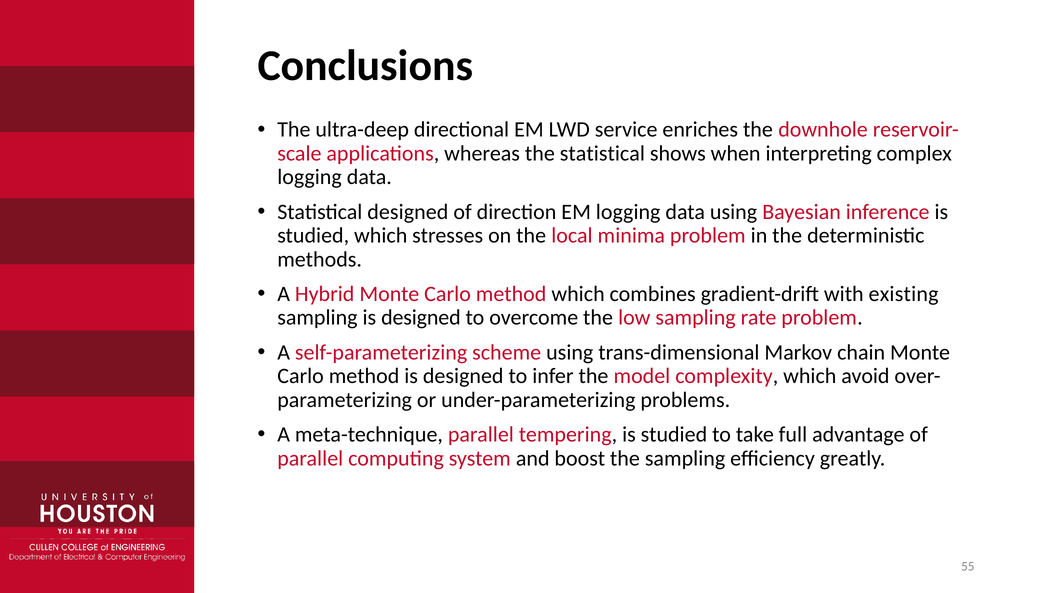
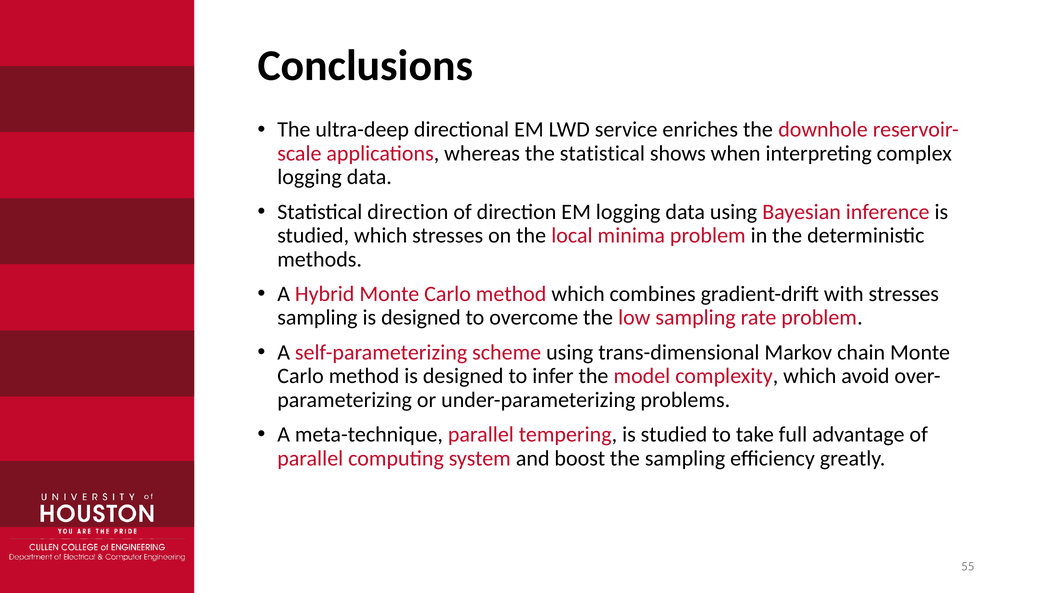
Statistical designed: designed -> direction (408, 212)
with existing: existing -> stresses (904, 294)
